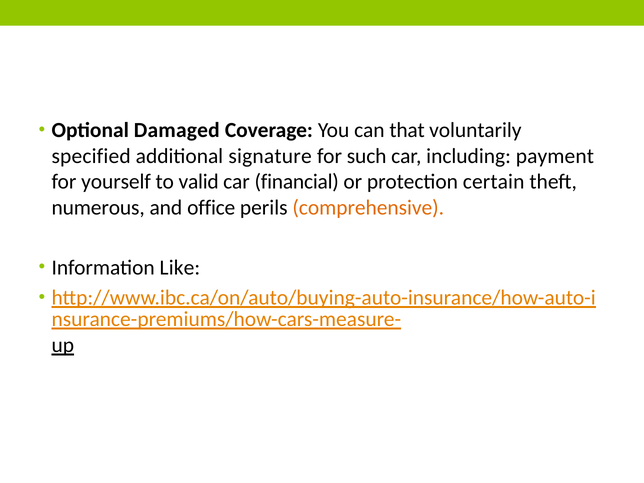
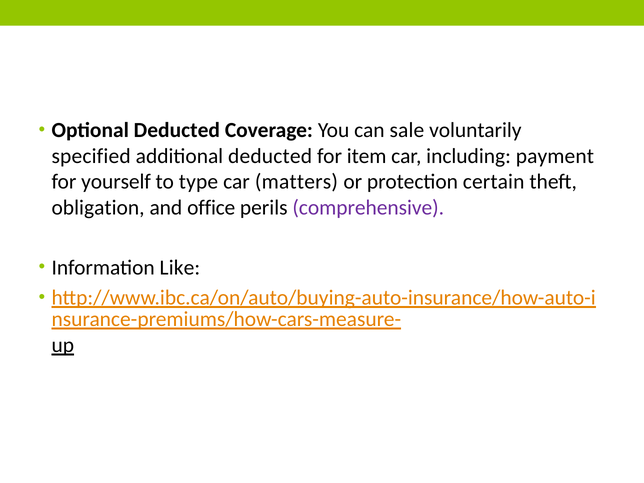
Optional Damaged: Damaged -> Deducted (177, 130)
that: that -> sale (407, 130)
additional signature: signature -> deducted (270, 156)
such: such -> item (367, 156)
valid: valid -> type (198, 182)
financial: financial -> matters (296, 182)
numerous: numerous -> obligation (98, 208)
comprehensive colour: orange -> purple (368, 208)
